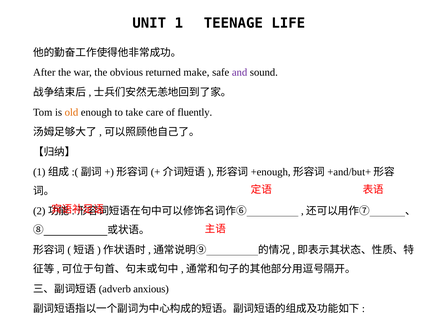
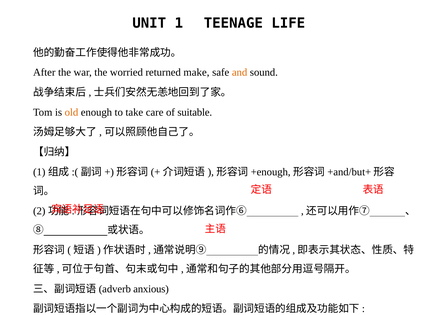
obvious: obvious -> worried (126, 72)
and colour: purple -> orange (240, 72)
fluently: fluently -> suitable (195, 112)
